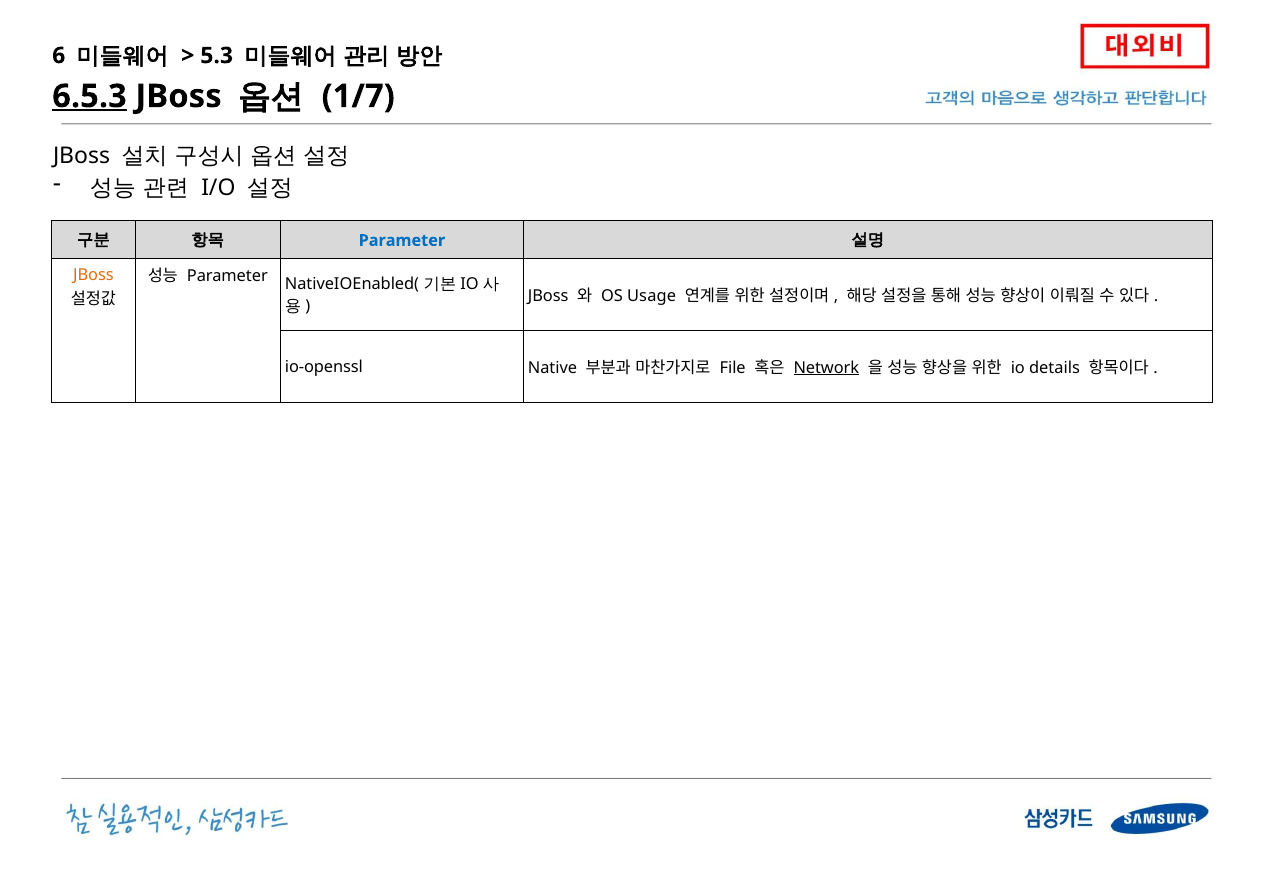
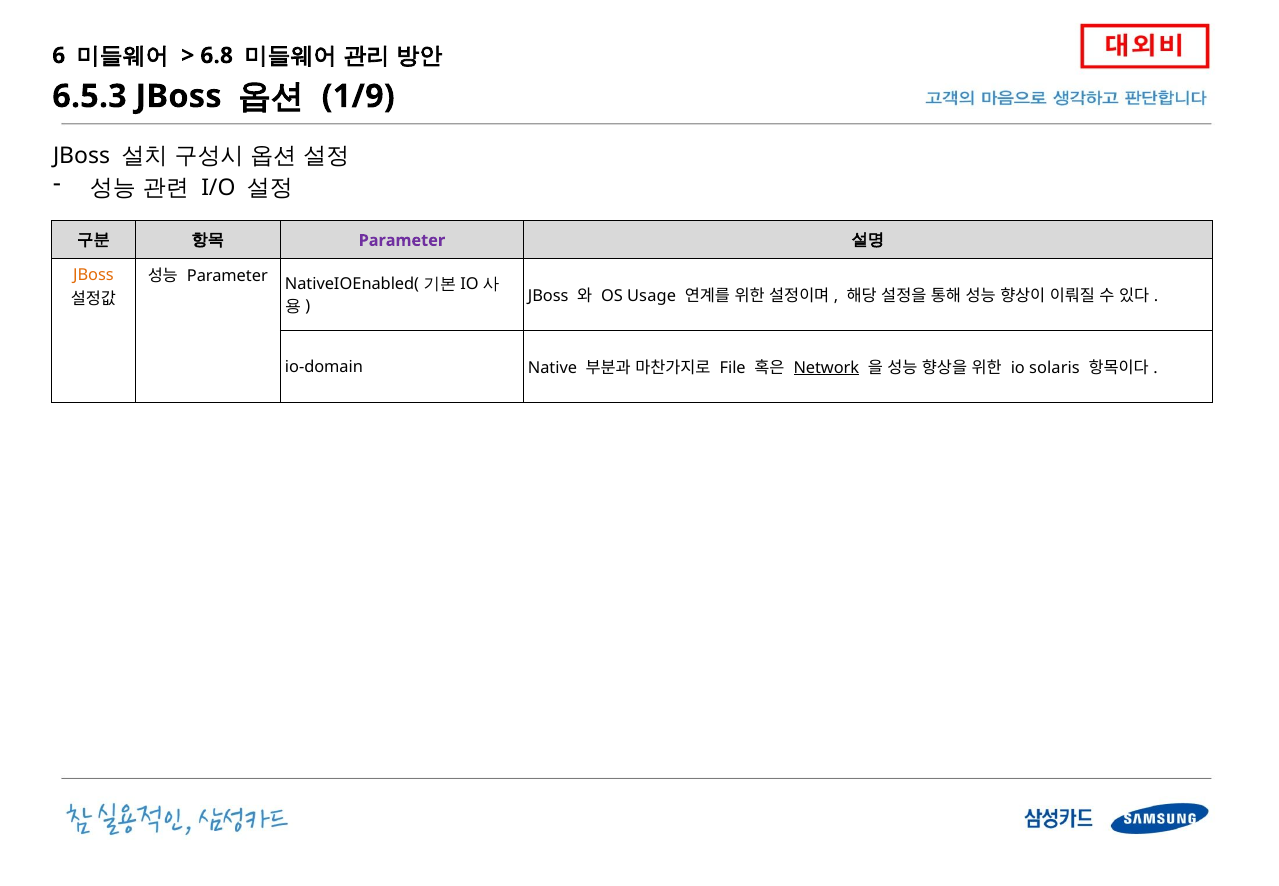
5.3: 5.3 -> 6.8 (217, 56)
6.5.3 underline: present -> none (90, 96)
1/7: 1/7 -> 1/9 (358, 96)
Parameter colour: blue -> purple (402, 240)
io-openssl: io-openssl -> io-domain (324, 367)
details: details -> solaris (1054, 367)
